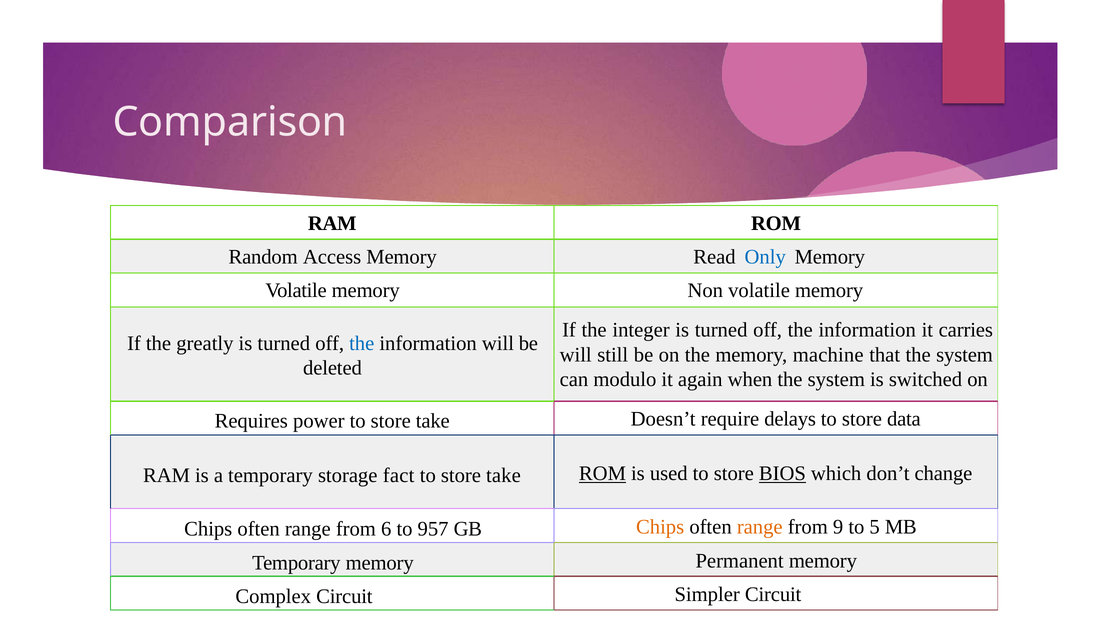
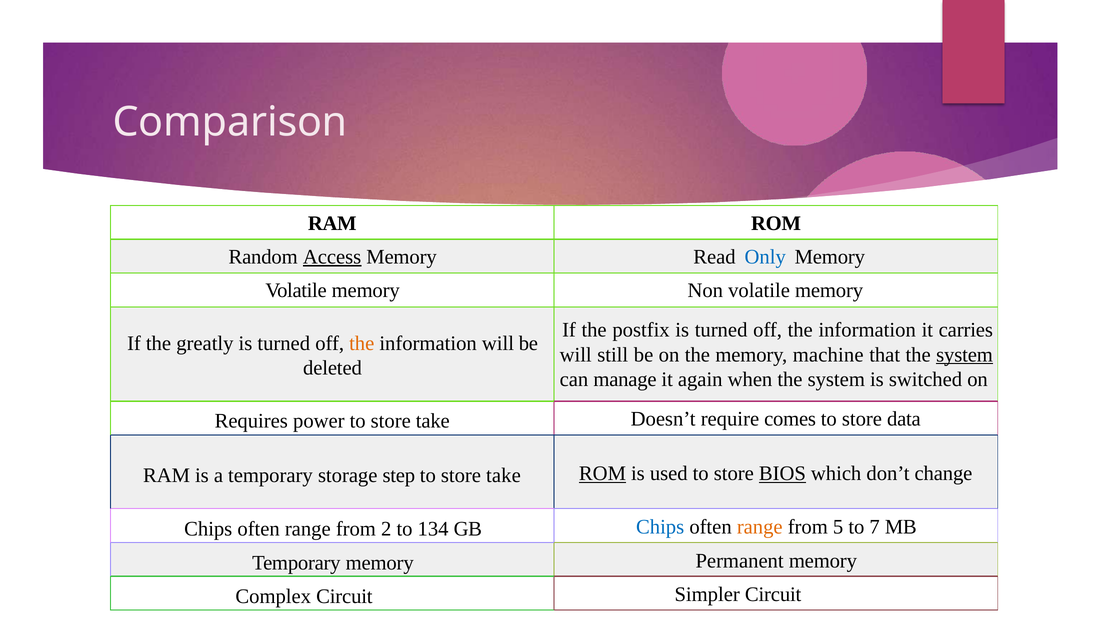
Access underline: none -> present (332, 257)
integer: integer -> postfix (641, 330)
the colour: blue -> orange (362, 343)
system underline: none -> present (965, 354)
modulo: modulo -> manage (625, 379)
delays: delays -> comes (790, 418)
fact: fact -> step (399, 475)
Chips colour: orange -> blue (660, 527)
9: 9 -> 5 (838, 527)
5: 5 -> 7 (875, 527)
6: 6 -> 2 (386, 529)
957: 957 -> 134 (433, 529)
